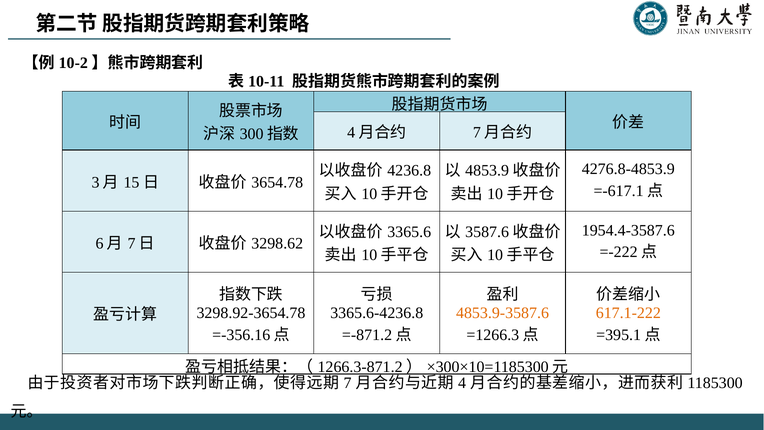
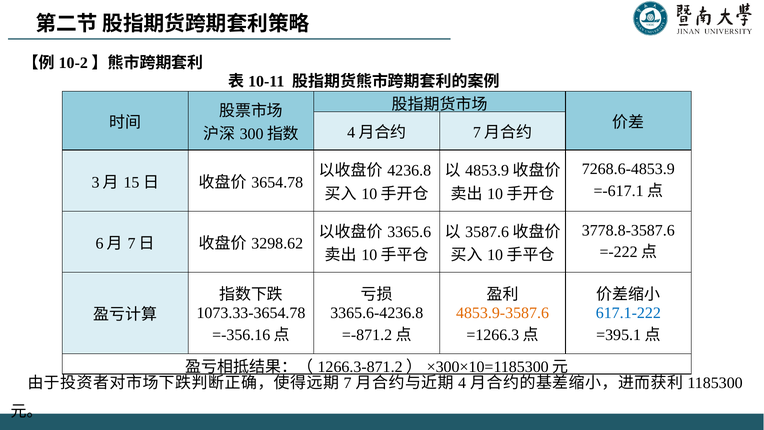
4276.8-4853.9: 4276.8-4853.9 -> 7268.6-4853.9 (628, 169)
1954.4-3587.6: 1954.4-3587.6 -> 3778.8-3587.6 (628, 230)
3298.92-3654.78: 3298.92-3654.78 -> 1073.33-3654.78 (251, 313)
617.1-222 colour: orange -> blue (628, 313)
